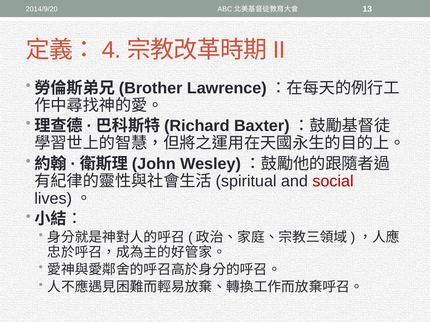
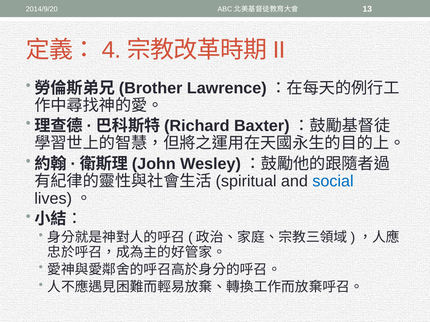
social colour: red -> blue (333, 181)
